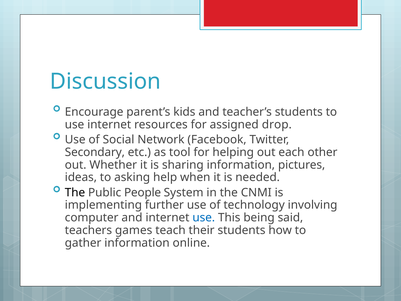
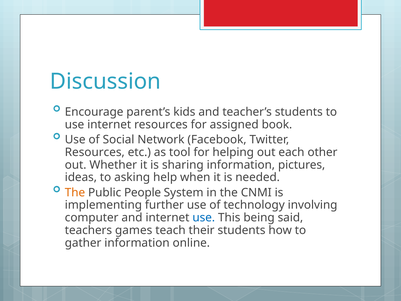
drop: drop -> book (277, 124)
Secondary: Secondary -> Resources (95, 152)
The colour: black -> orange (75, 192)
